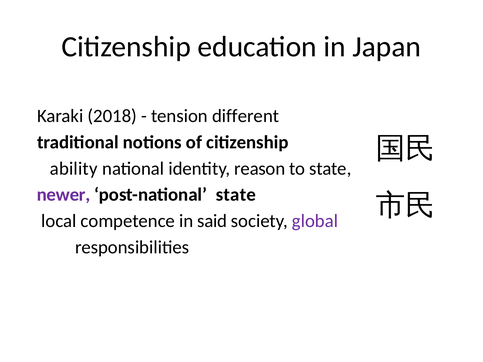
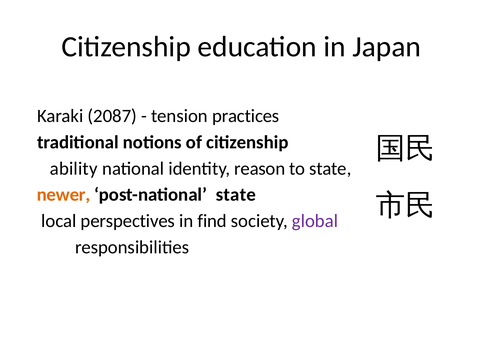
2018: 2018 -> 2087 (112, 116)
different: different -> practices (246, 116)
newer colour: purple -> orange (64, 195)
competence: competence -> perspectives (128, 221)
said: said -> find (212, 221)
